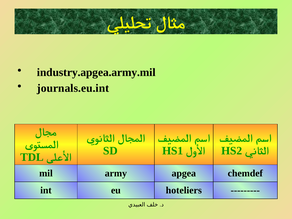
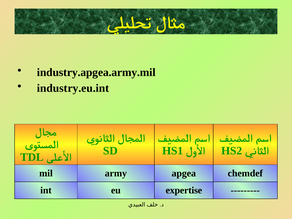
journals.eu.int: journals.eu.int -> industry.eu.int (73, 88)
hoteliers: hoteliers -> expertise (184, 190)
